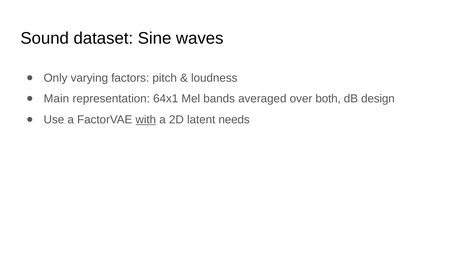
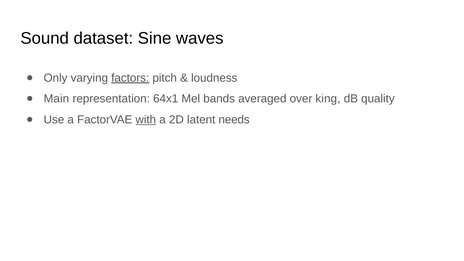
factors underline: none -> present (130, 78)
both: both -> king (328, 99)
design: design -> quality (378, 99)
